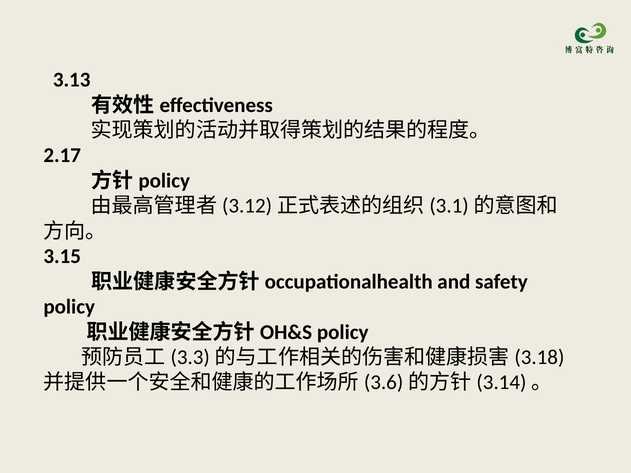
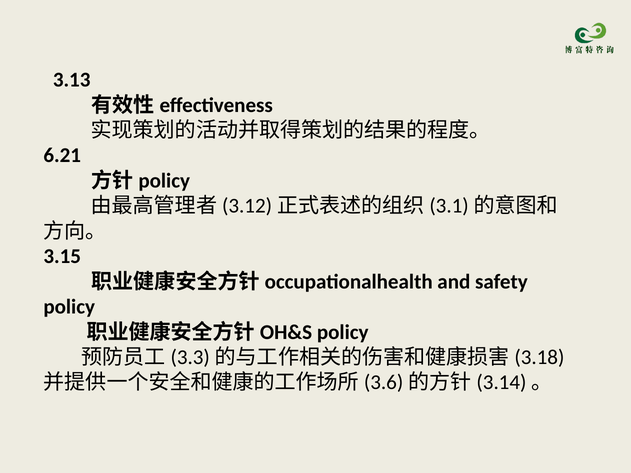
2.17: 2.17 -> 6.21 (62, 156)
